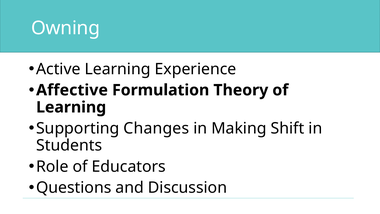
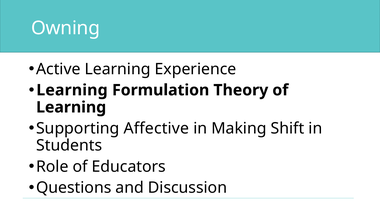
Affective: Affective -> Learning (72, 90)
Changes: Changes -> Affective (156, 128)
